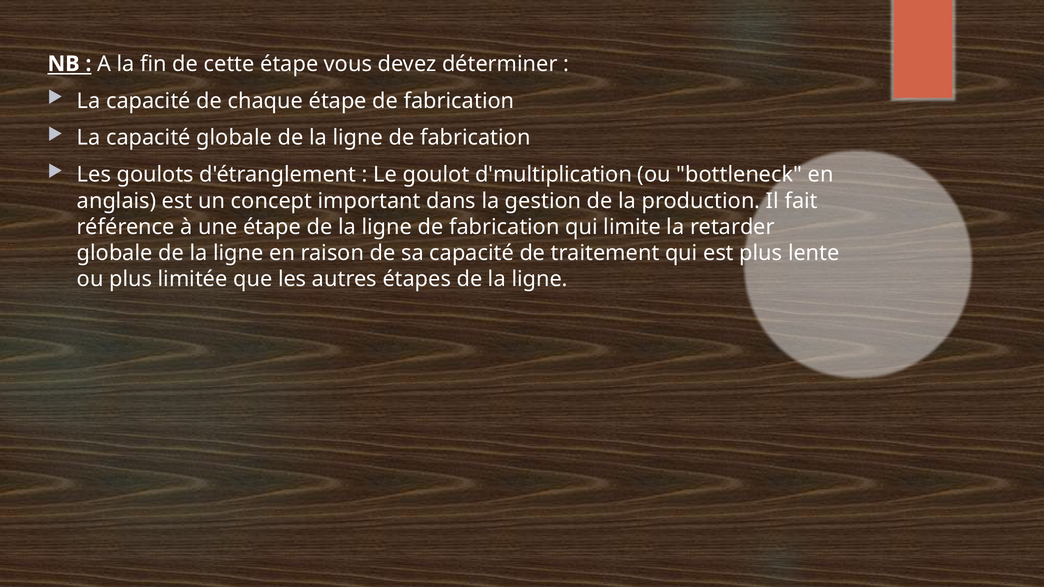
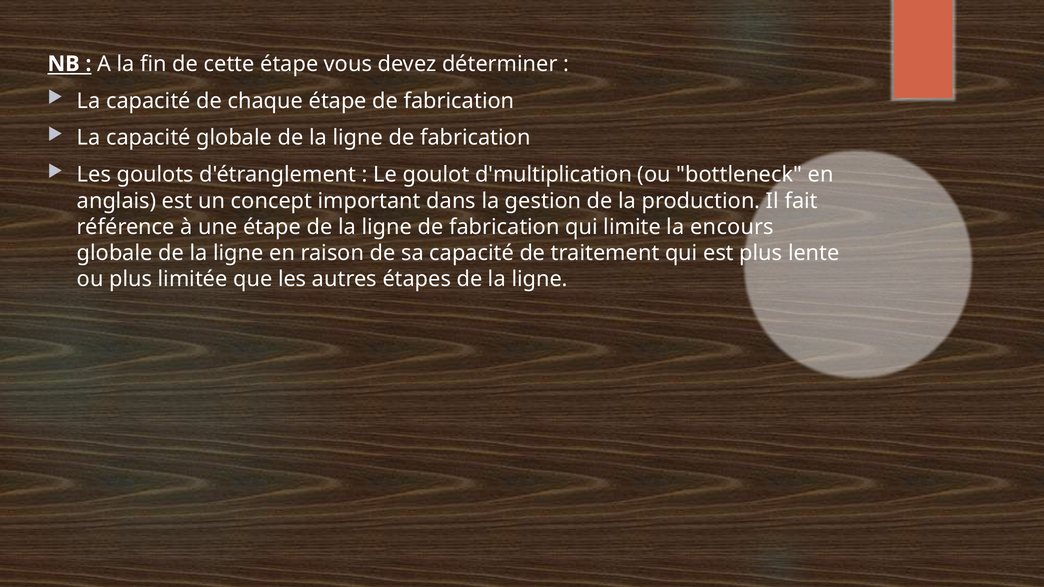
retarder: retarder -> encours (732, 227)
